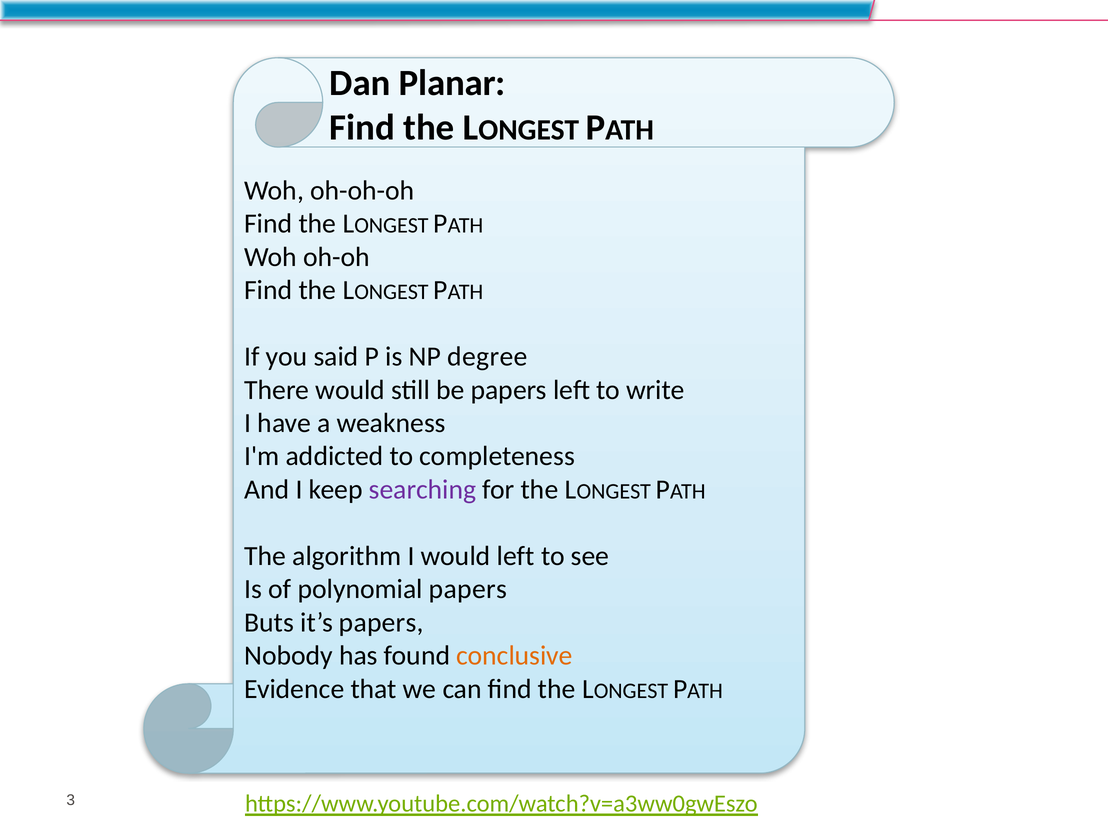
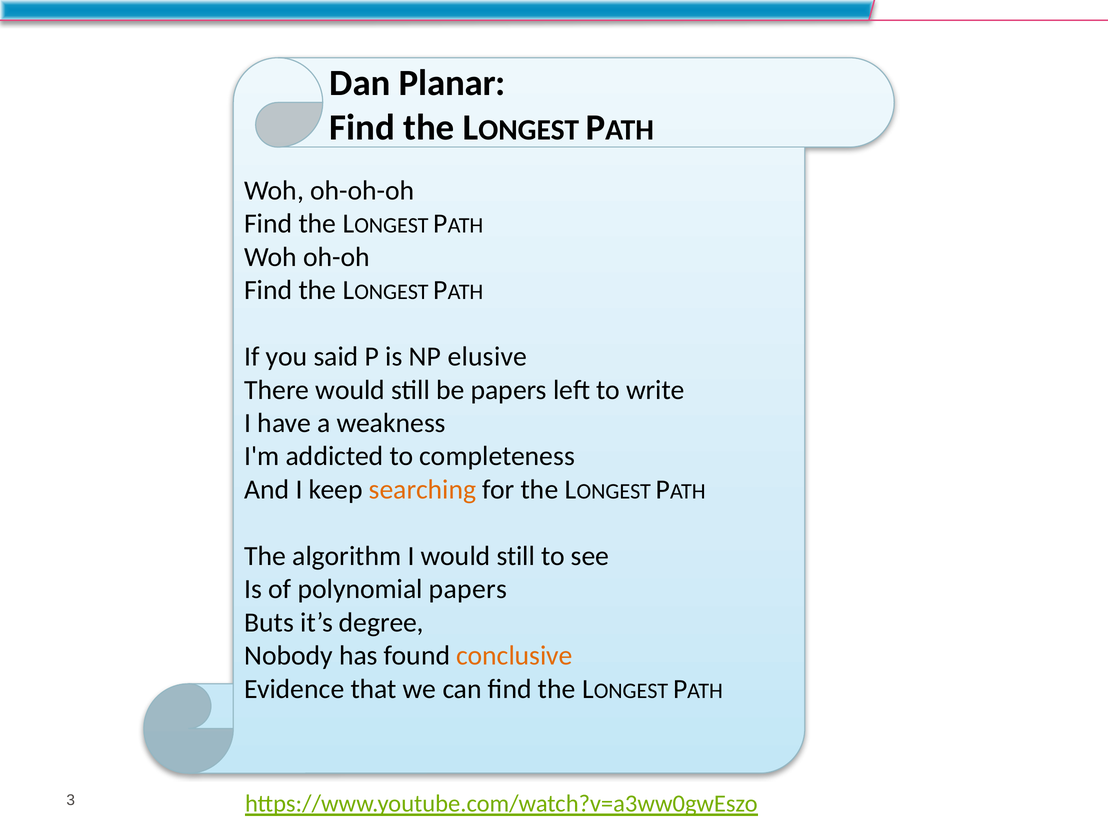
degree: degree -> elusive (487, 357)
searching colour: purple -> orange (423, 490)
I would left: left -> still (516, 556)
it’s papers: papers -> degree (381, 623)
